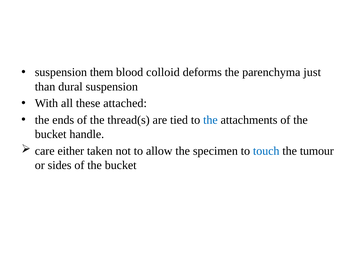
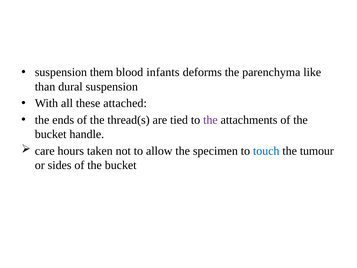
colloid: colloid -> infants (163, 72)
just: just -> like (312, 72)
the colour: blue -> purple (210, 120)
either: either -> hours (71, 151)
